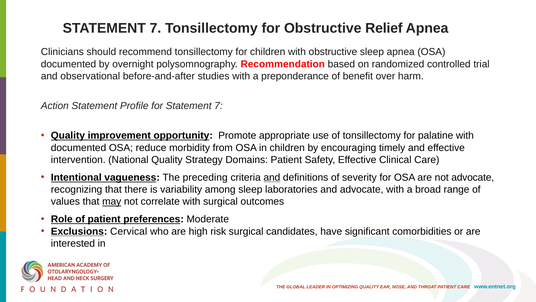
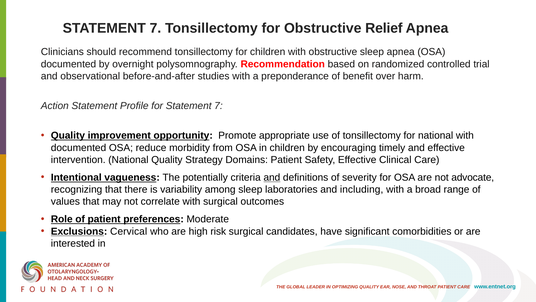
for palatine: palatine -> national (436, 135)
preceding: preceding -> potentially (205, 177)
and advocate: advocate -> including (362, 189)
may underline: present -> none (112, 201)
